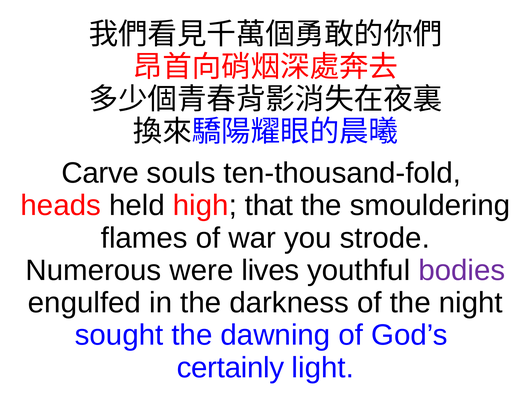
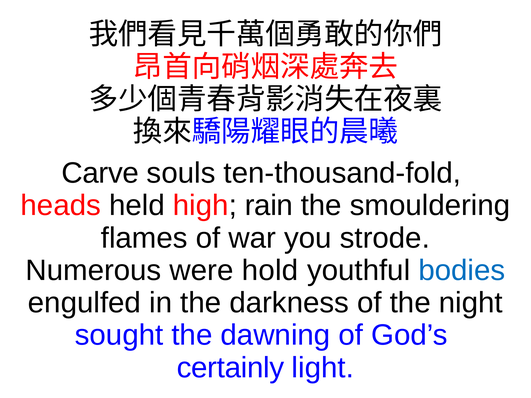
that: that -> rain (269, 206)
lives: lives -> hold (270, 271)
bodies colour: purple -> blue (462, 271)
